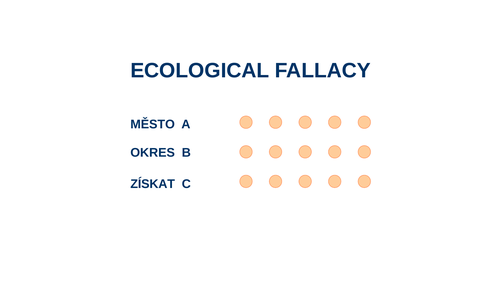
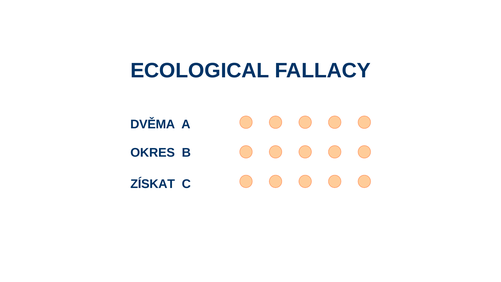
MĚSTO: MĚSTO -> DVĚMA (153, 124)
